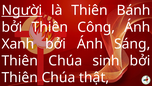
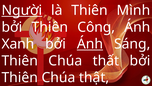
Bánh: Bánh -> Mình (133, 10)
Ánh underline: none -> present (90, 44)
sinh: sinh -> thất (106, 60)
